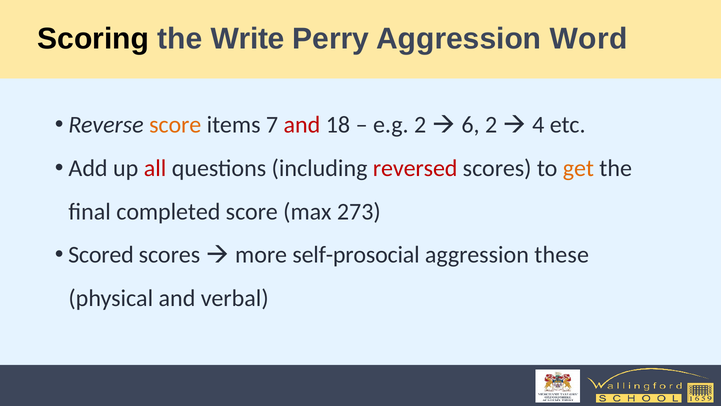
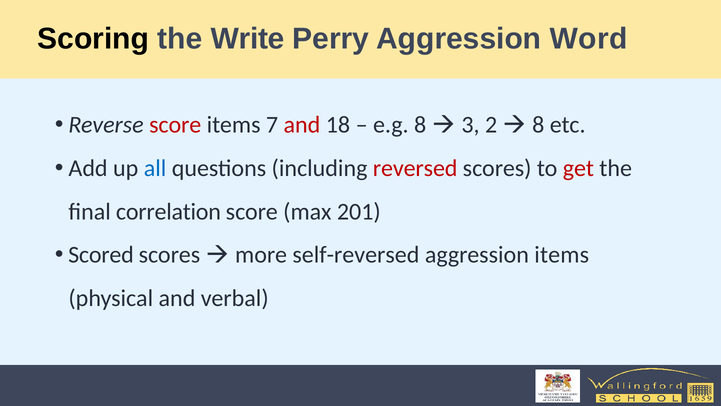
score colour: orange -> red (175, 125)
e.g 2: 2 -> 8 (420, 125)
6: 6 -> 3 (470, 125)
4: 4 -> 8 (538, 125)
all colour: red -> blue (155, 168)
get colour: orange -> red (578, 168)
completed: completed -> correlation (168, 211)
273: 273 -> 201 (359, 211)
self-prosocial: self-prosocial -> self-reversed (356, 255)
aggression these: these -> items (562, 255)
